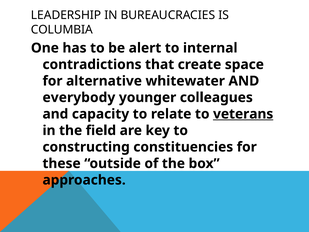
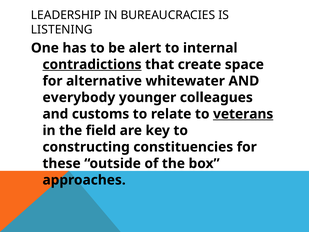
COLUMBIA: COLUMBIA -> LISTENING (62, 30)
contradictions underline: none -> present (92, 64)
capacity: capacity -> customs (101, 114)
